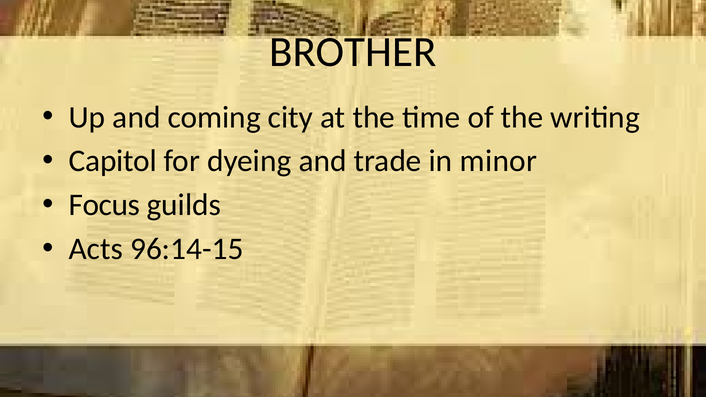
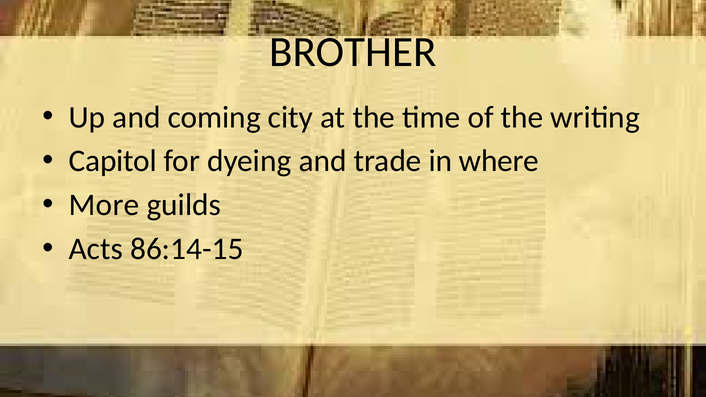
minor: minor -> where (499, 161)
Focus: Focus -> More (104, 205)
96:14-15: 96:14-15 -> 86:14-15 (187, 249)
